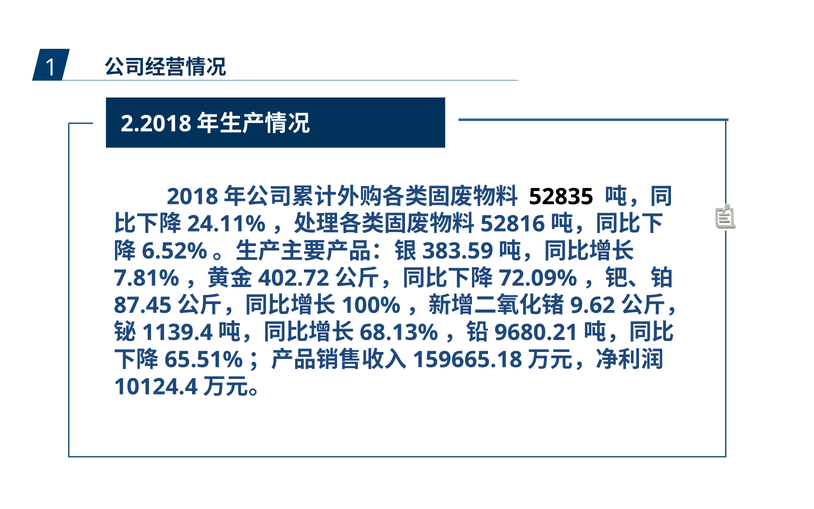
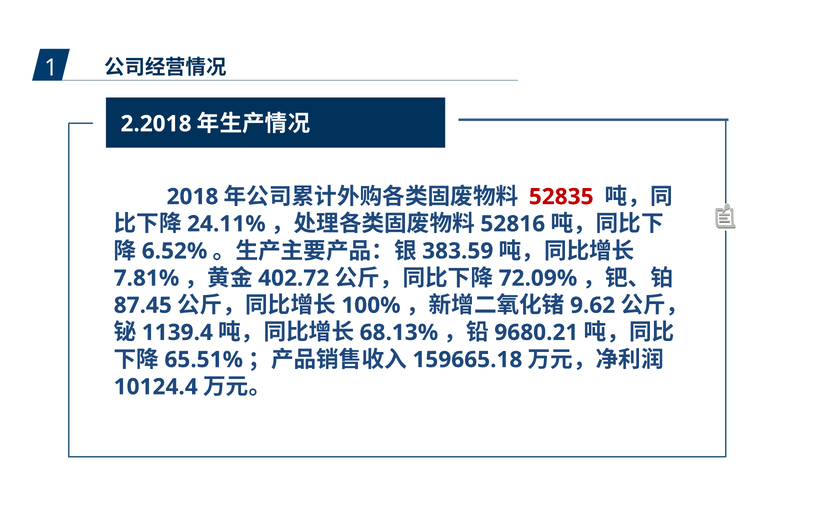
52835 colour: black -> red (561, 197)
